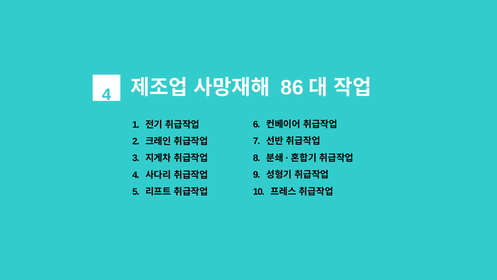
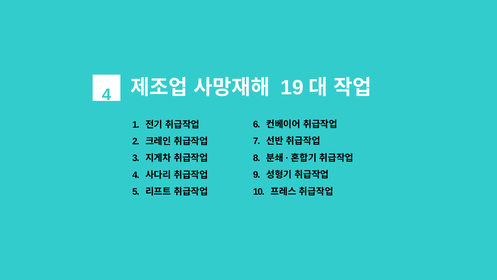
86: 86 -> 19 (292, 88)
